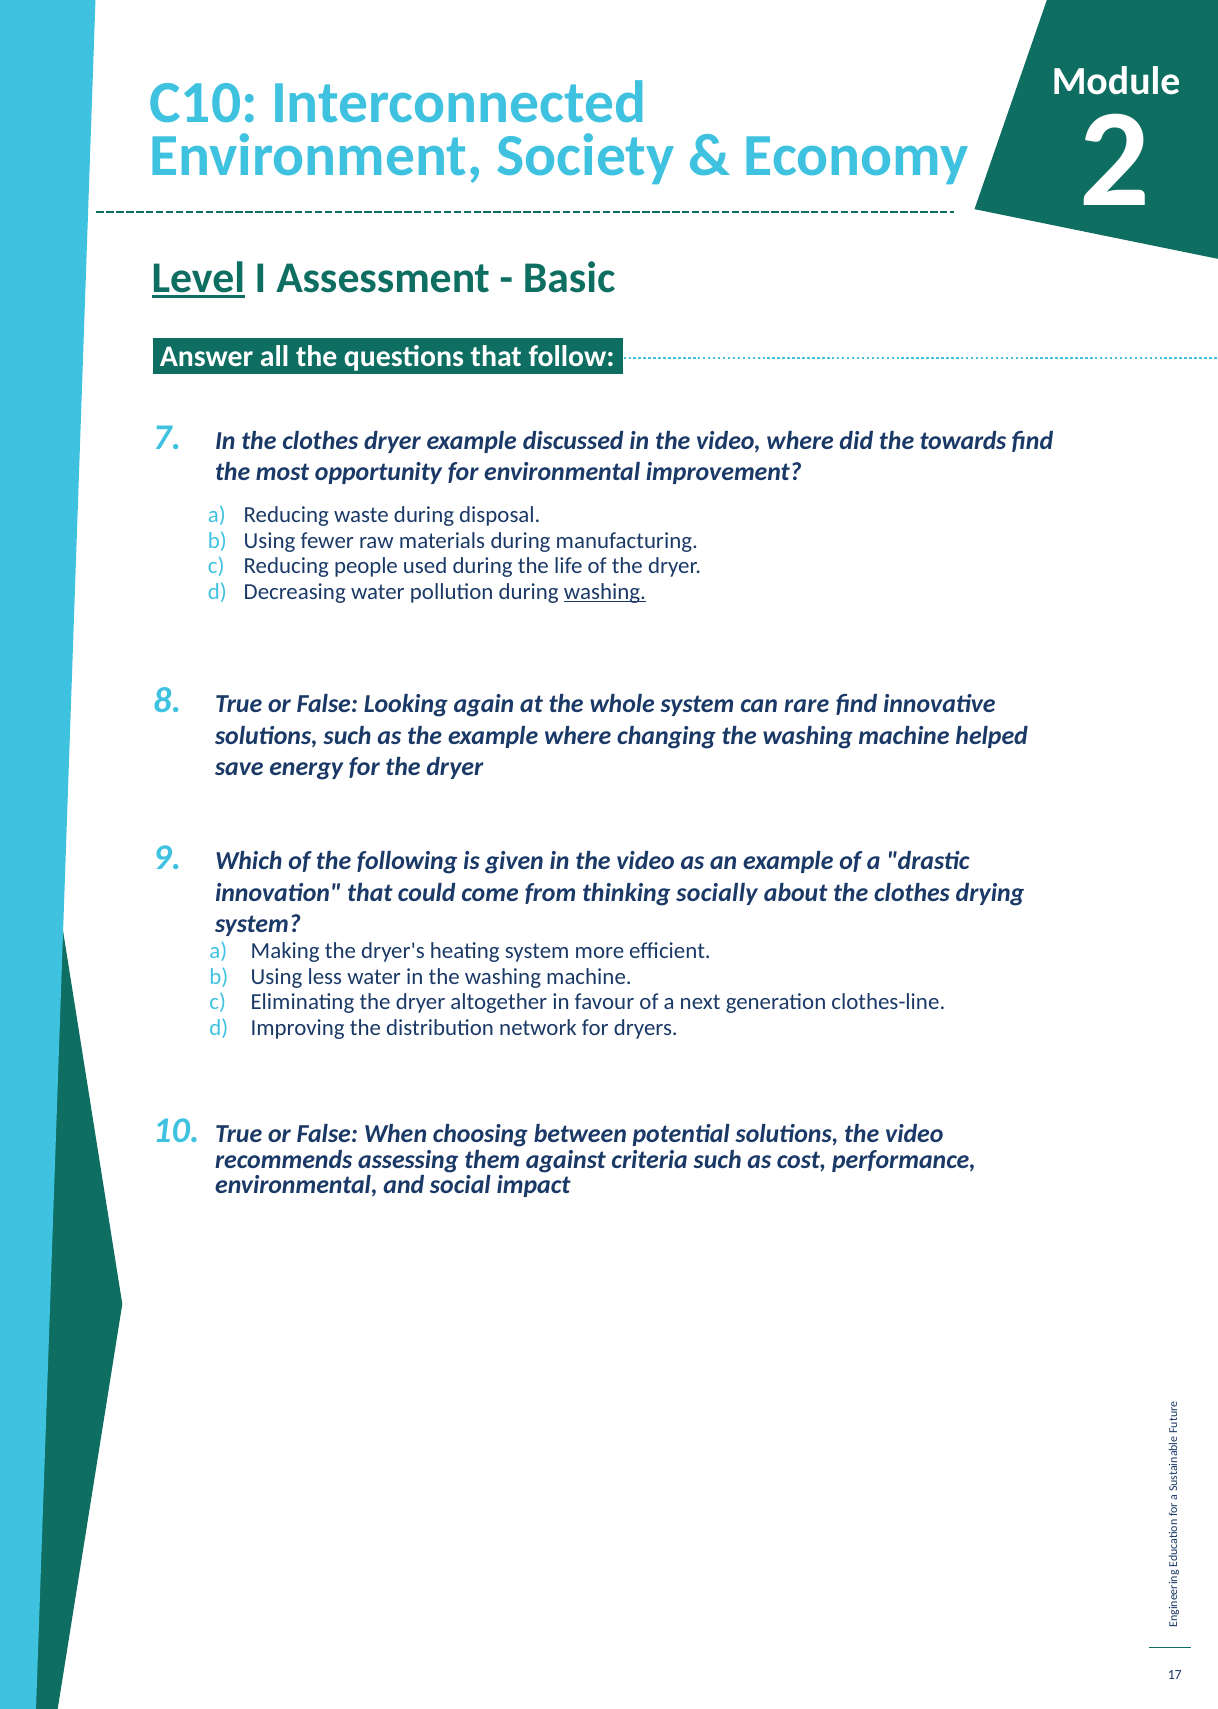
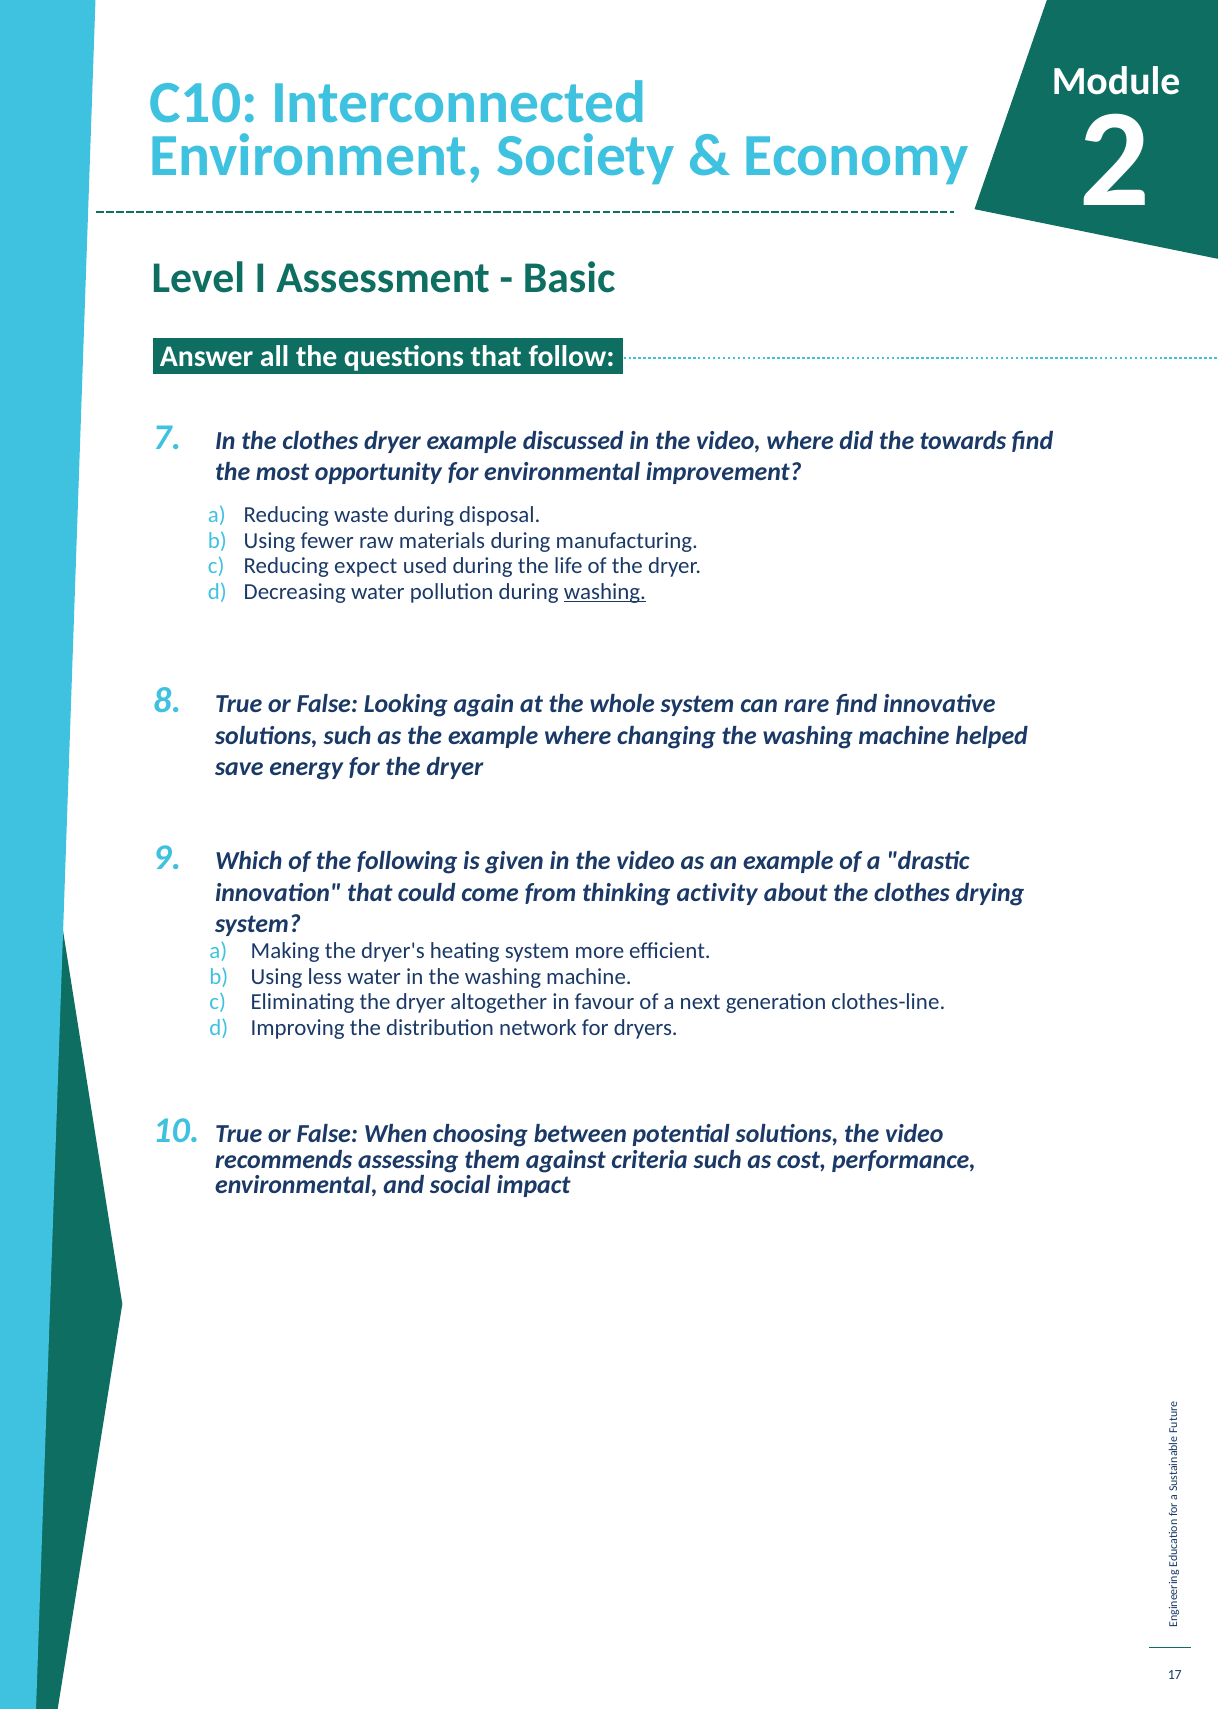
Level underline: present -> none (198, 278)
people: people -> expect (366, 566)
socially: socially -> activity (717, 892)
